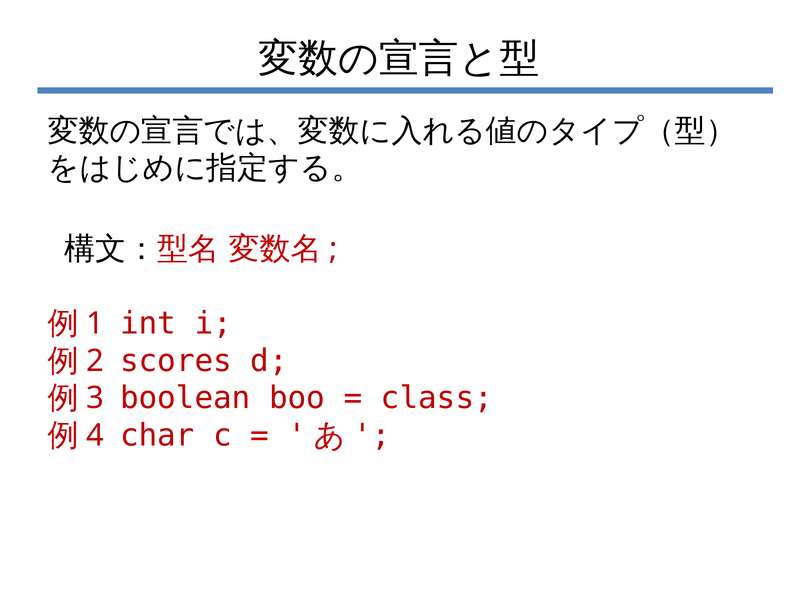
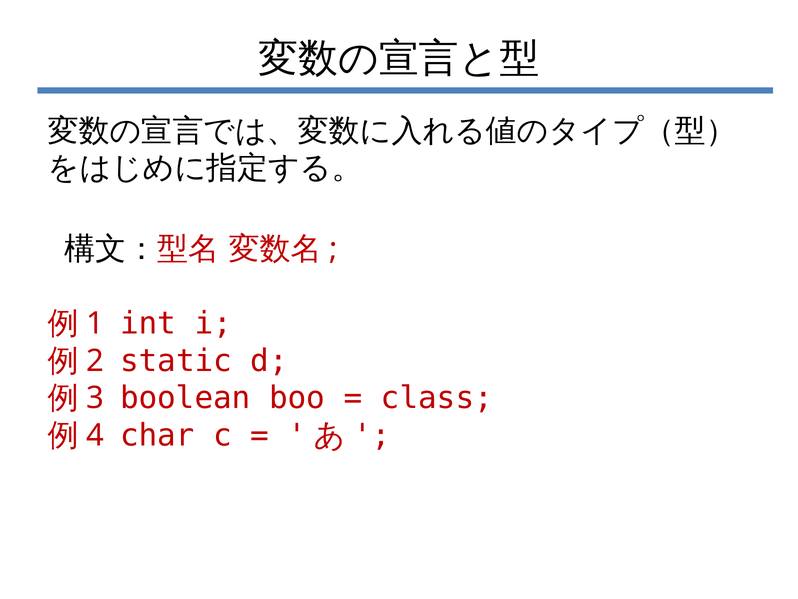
scores: scores -> static (176, 361)
